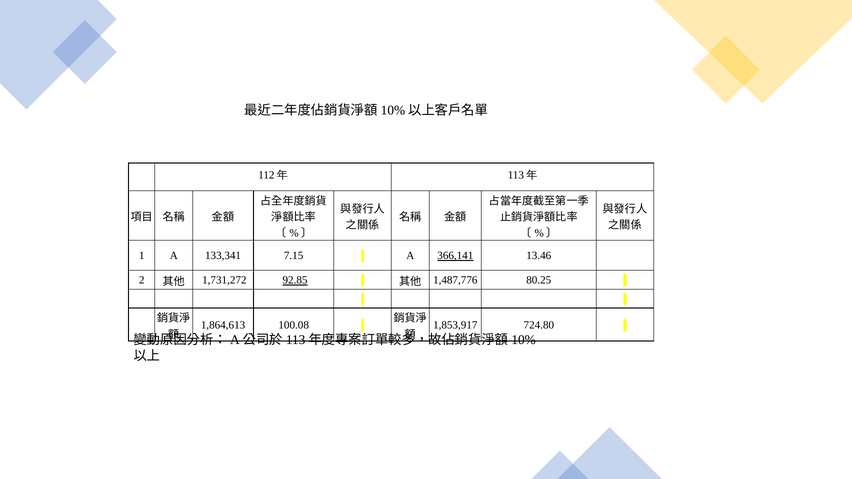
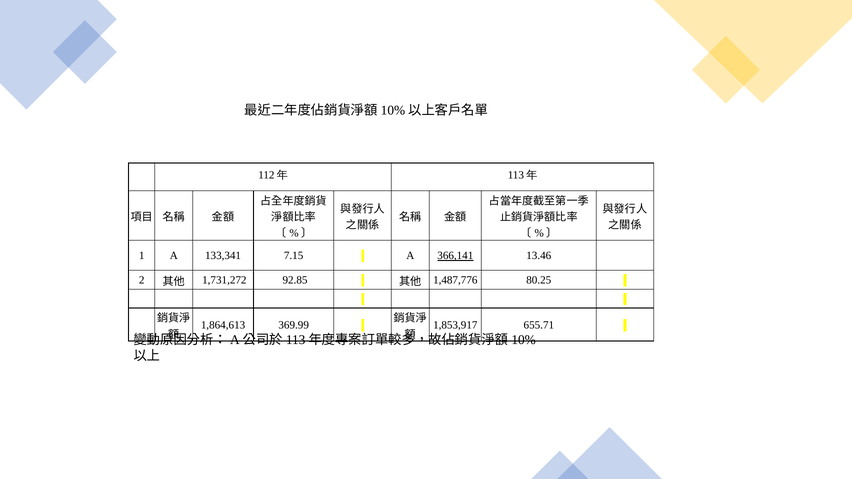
92.85 underline: present -> none (295, 280)
100.08: 100.08 -> 369.99 (294, 325)
724.80: 724.80 -> 655.71 (539, 325)
